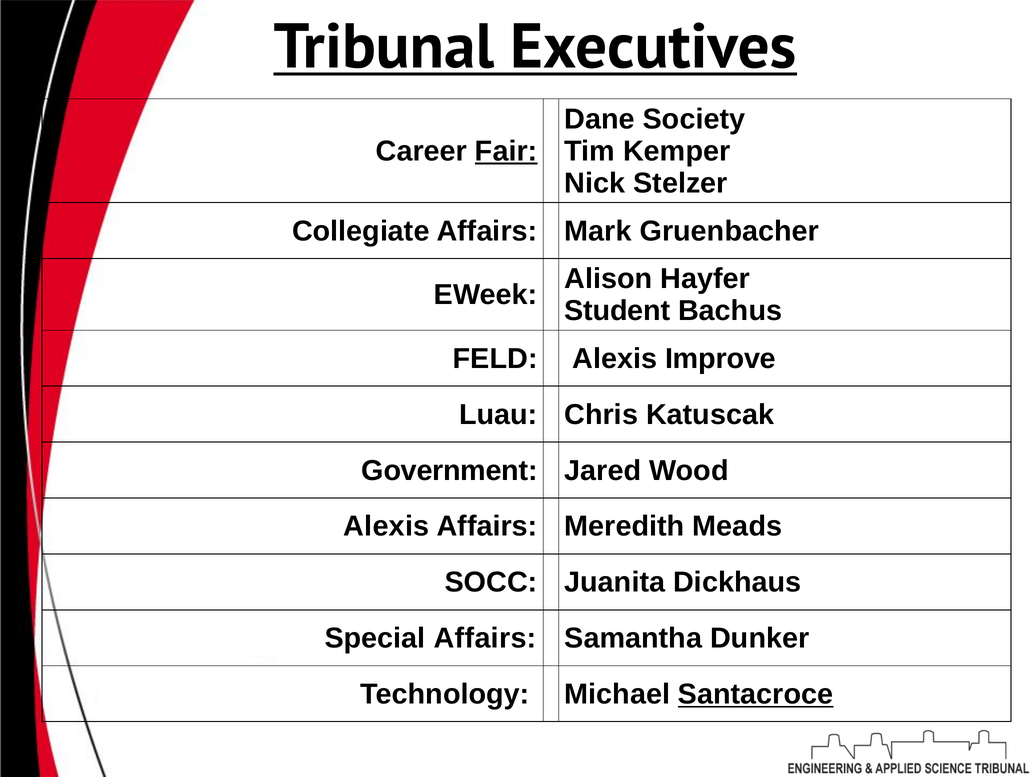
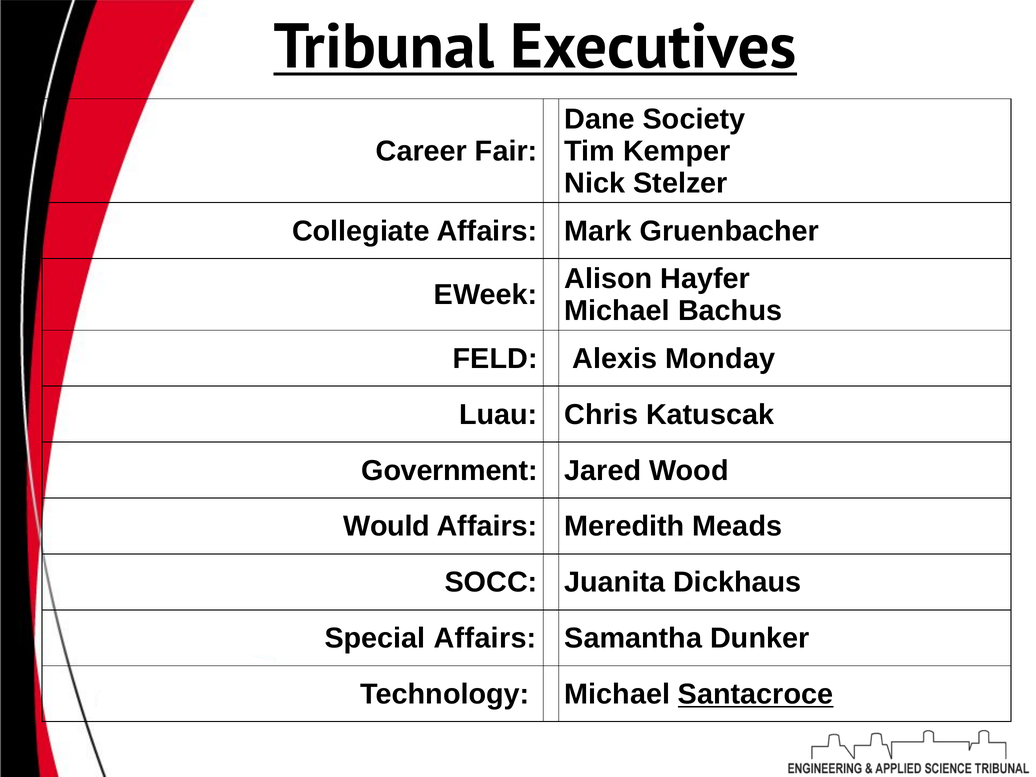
Fair underline: present -> none (506, 151)
Student: Student -> Michael (617, 311)
Improve: Improve -> Monday (720, 359)
Alexis: Alexis -> Would (387, 526)
